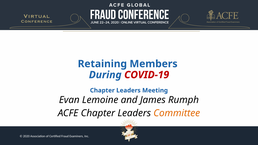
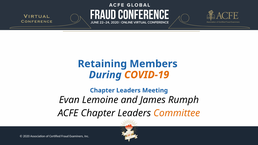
COVID-19 colour: red -> orange (147, 75)
